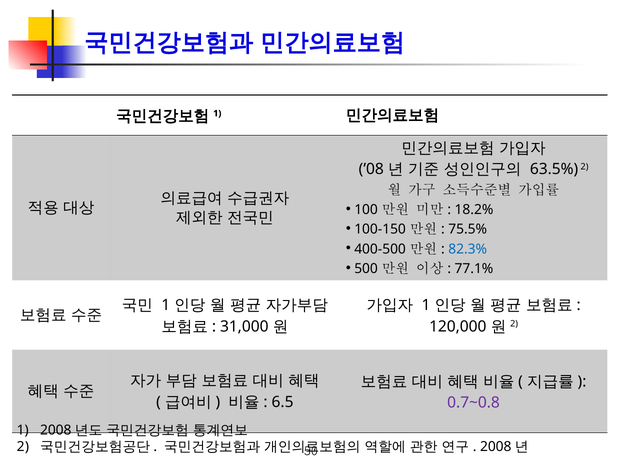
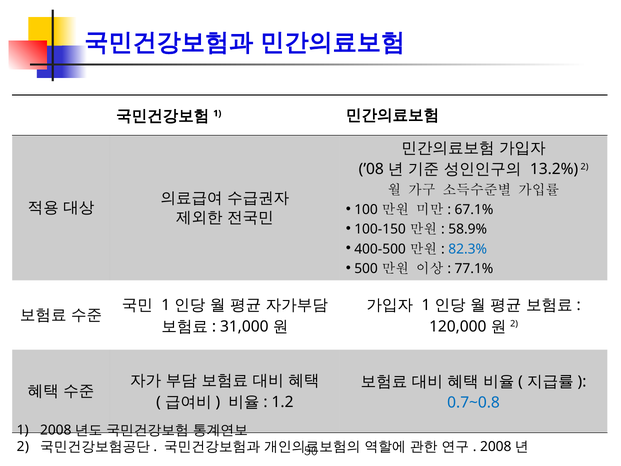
63.5%: 63.5% -> 13.2% (554, 169)
18.2%: 18.2% -> 67.1% (474, 210)
75.5%: 75.5% -> 58.9% (468, 229)
6.5: 6.5 -> 1.2 (283, 402)
0.7~0.8 colour: purple -> blue (474, 403)
